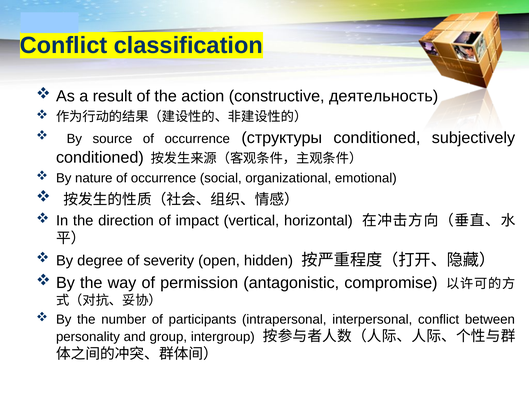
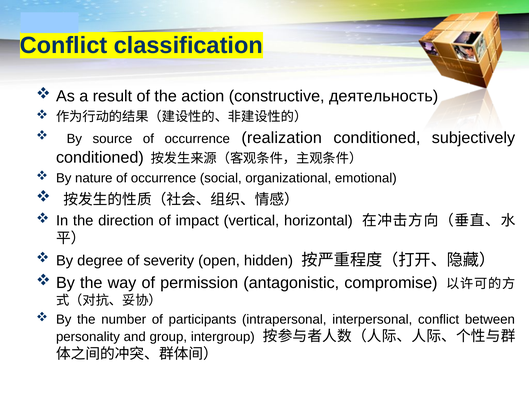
структуры: структуры -> realization (282, 138)
